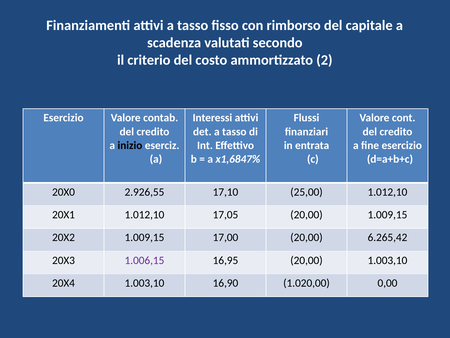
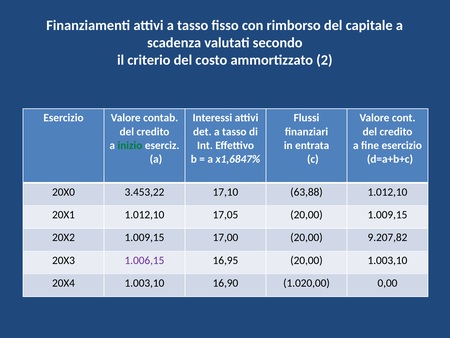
inizio colour: black -> green (130, 145)
2.926,55: 2.926,55 -> 3.453,22 (144, 192)
25,00: 25,00 -> 63,88 (307, 192)
6.265,42: 6.265,42 -> 9.207,82 (387, 237)
